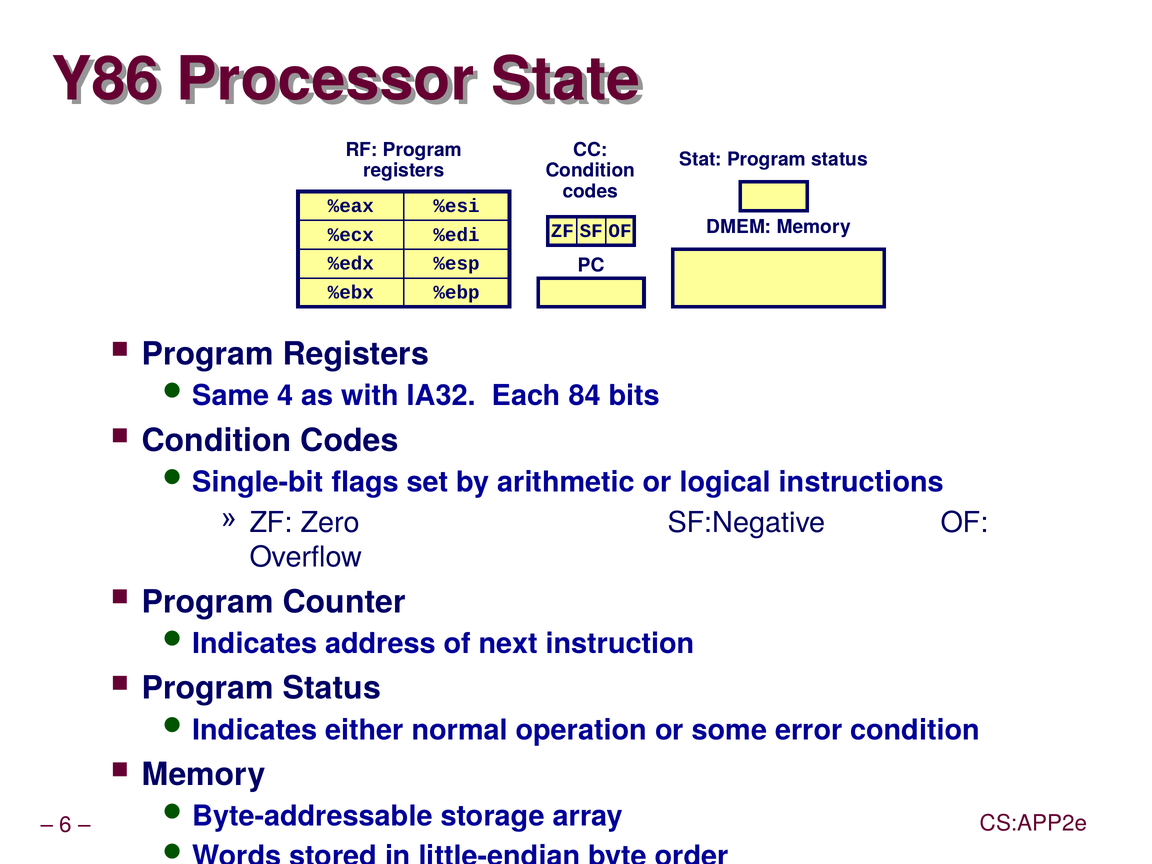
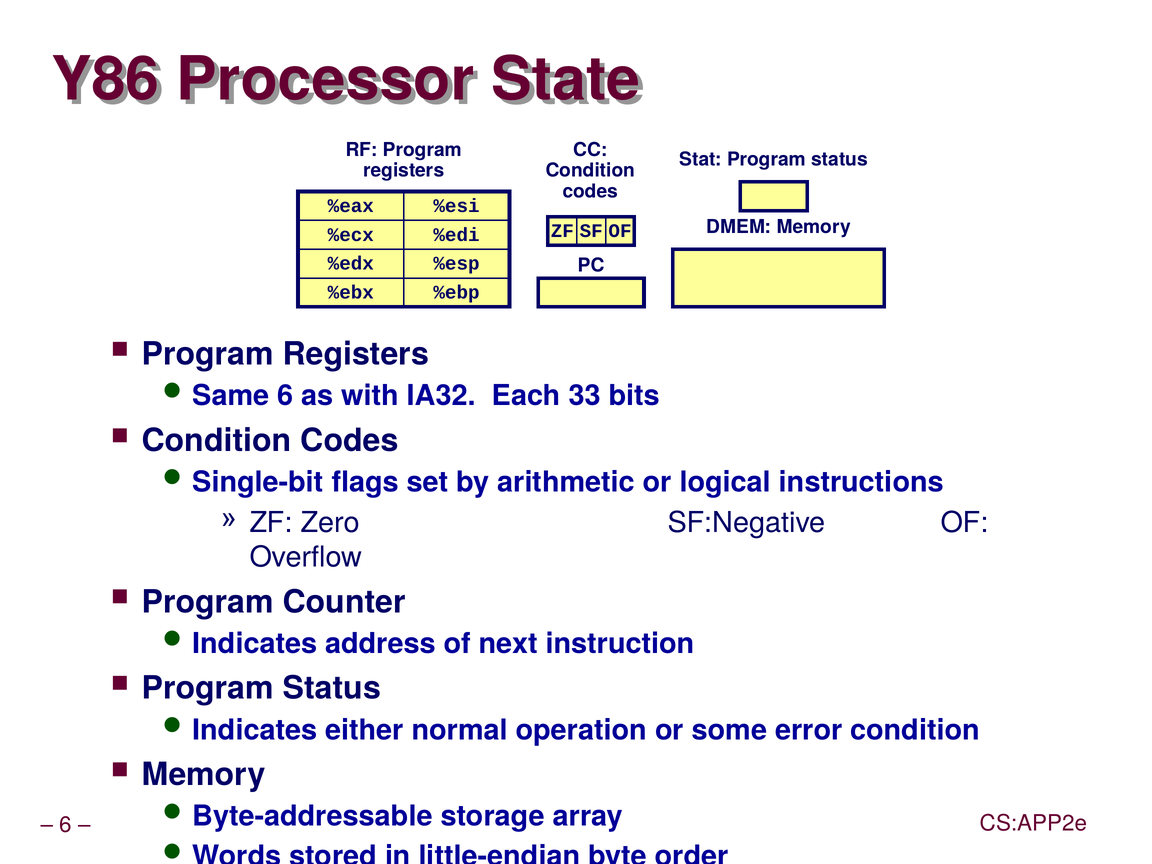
4: 4 -> 6 (285, 396)
84: 84 -> 33 (585, 396)
